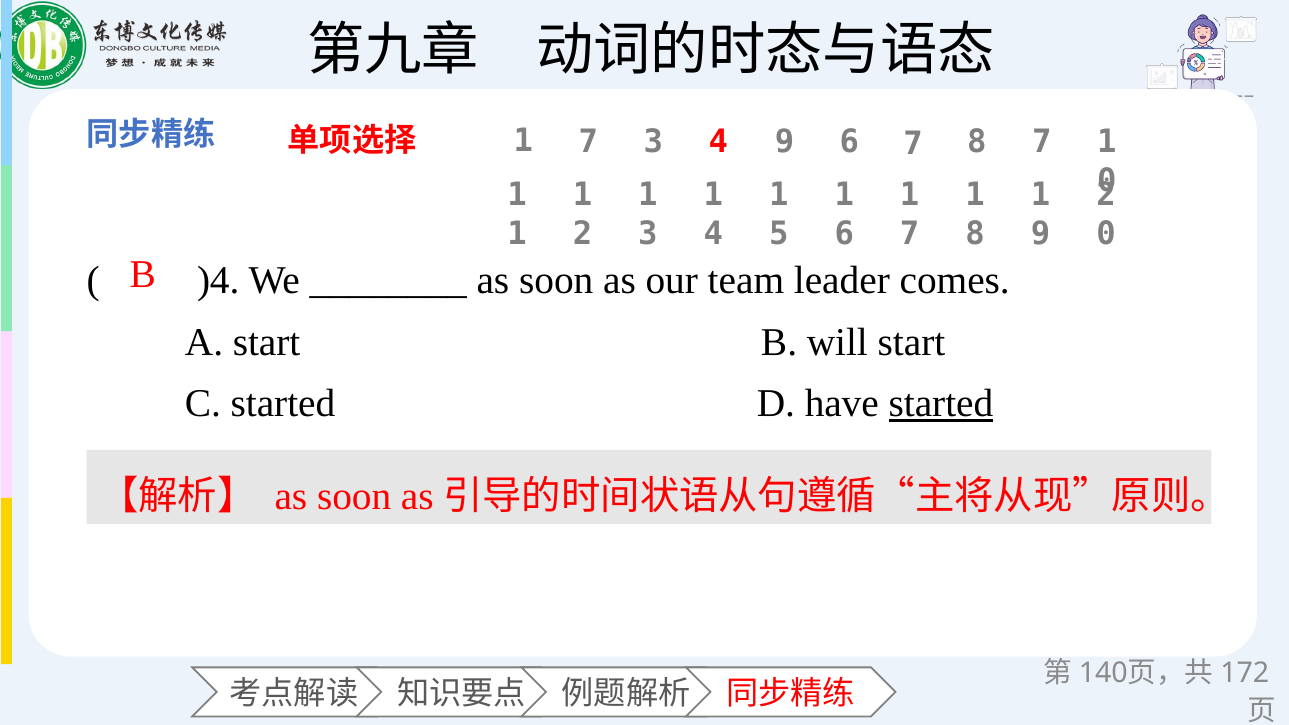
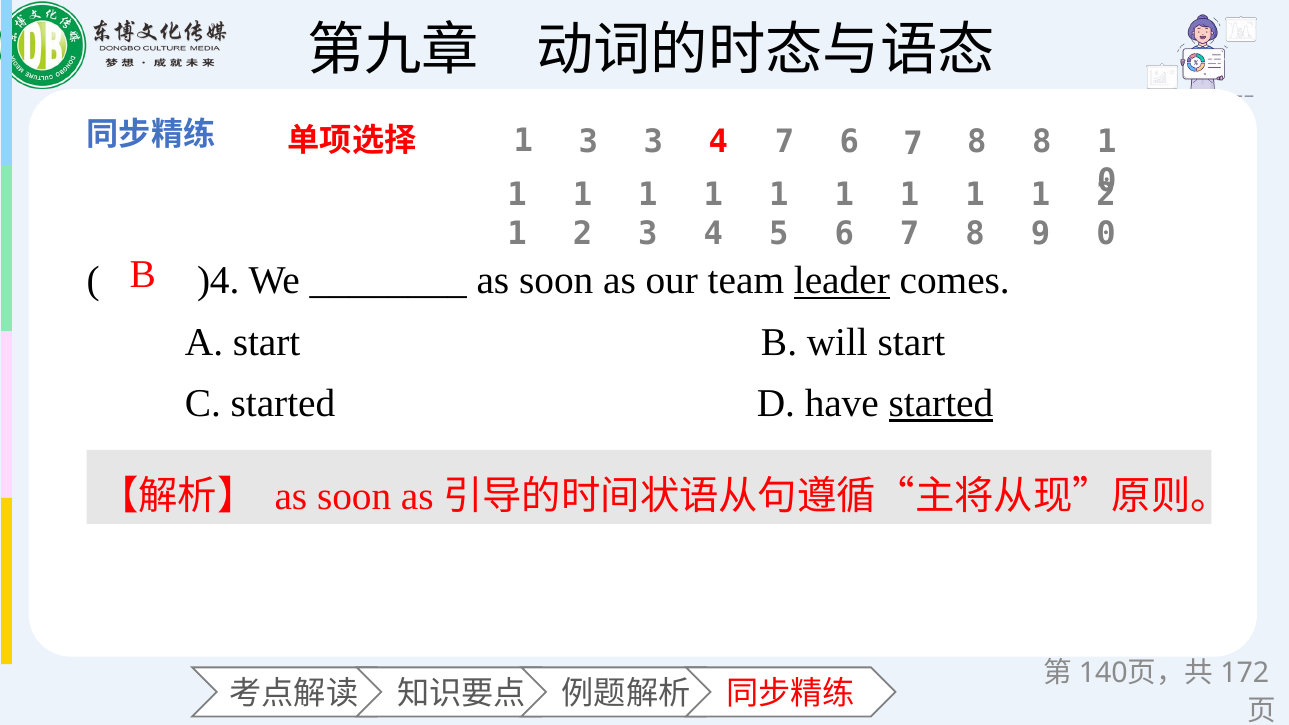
7: 7 -> 3 (588, 142)
4 9: 9 -> 7 (785, 142)
8 7: 7 -> 8 (1042, 142)
leader underline: none -> present (842, 281)
